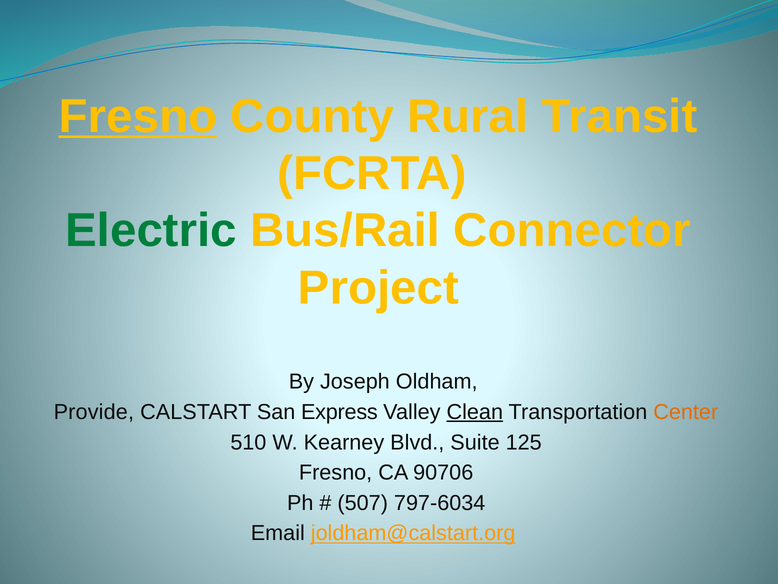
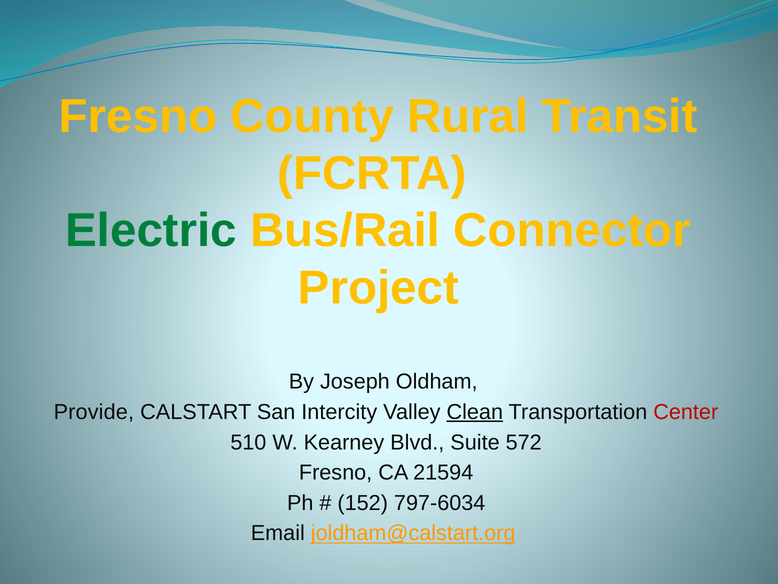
Fresno underline: present -> none (138, 116)
Express: Express -> Intercity (339, 412)
Center colour: orange -> red (686, 412)
125: 125 -> 572 (524, 442)
90706: 90706 -> 21594 (443, 472)
507: 507 -> 152 (363, 503)
